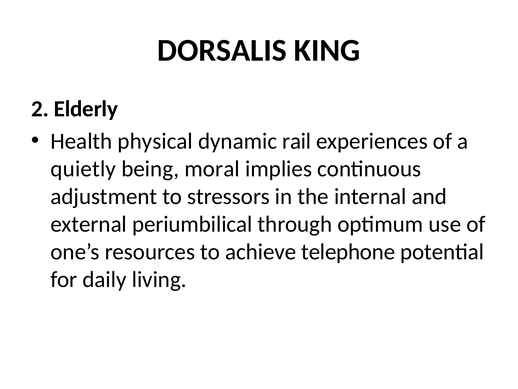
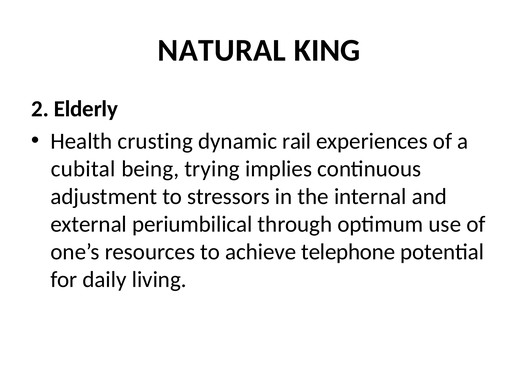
DORSALIS: DORSALIS -> NATURAL (222, 50)
physical: physical -> crusting (155, 141)
quietly: quietly -> cubital (83, 169)
moral: moral -> trying (212, 169)
